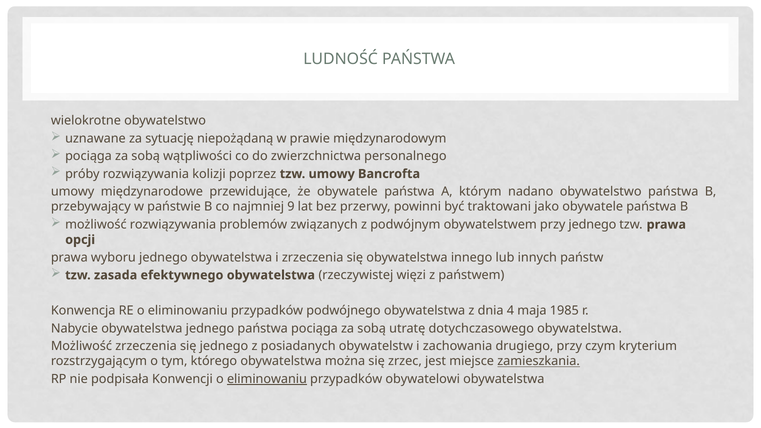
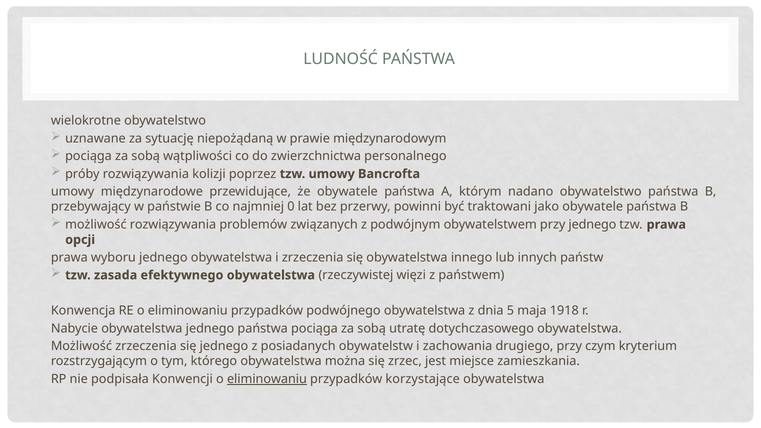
9: 9 -> 0 (291, 207)
4: 4 -> 5 (510, 311)
1985: 1985 -> 1918 (564, 311)
zamieszkania underline: present -> none (539, 361)
obywatelowi: obywatelowi -> korzystające (423, 379)
